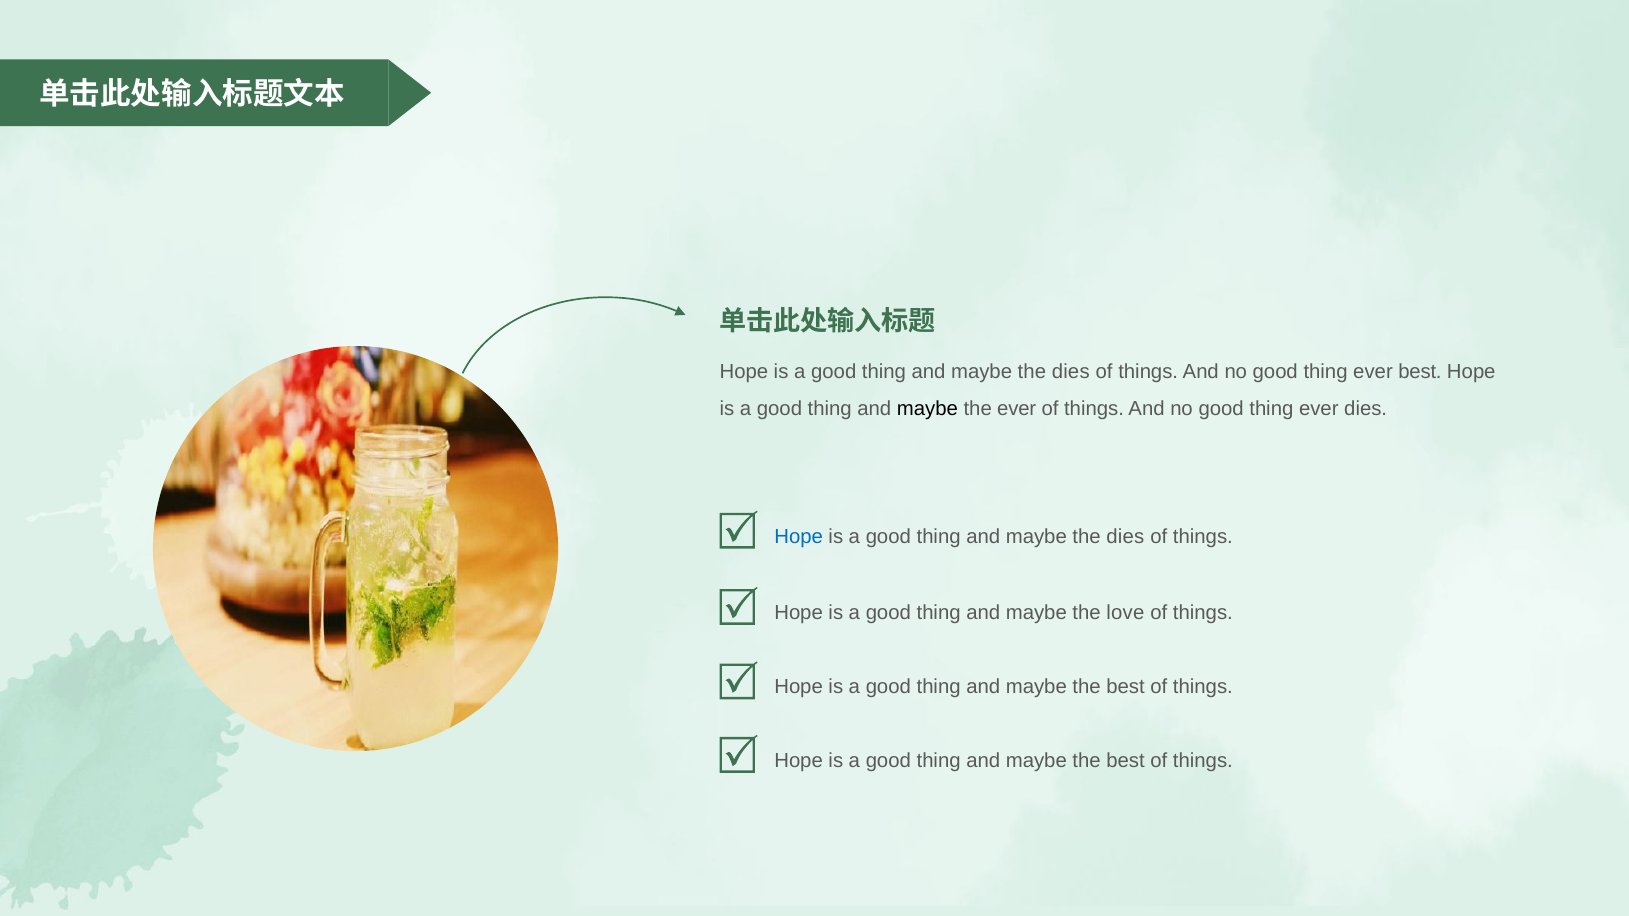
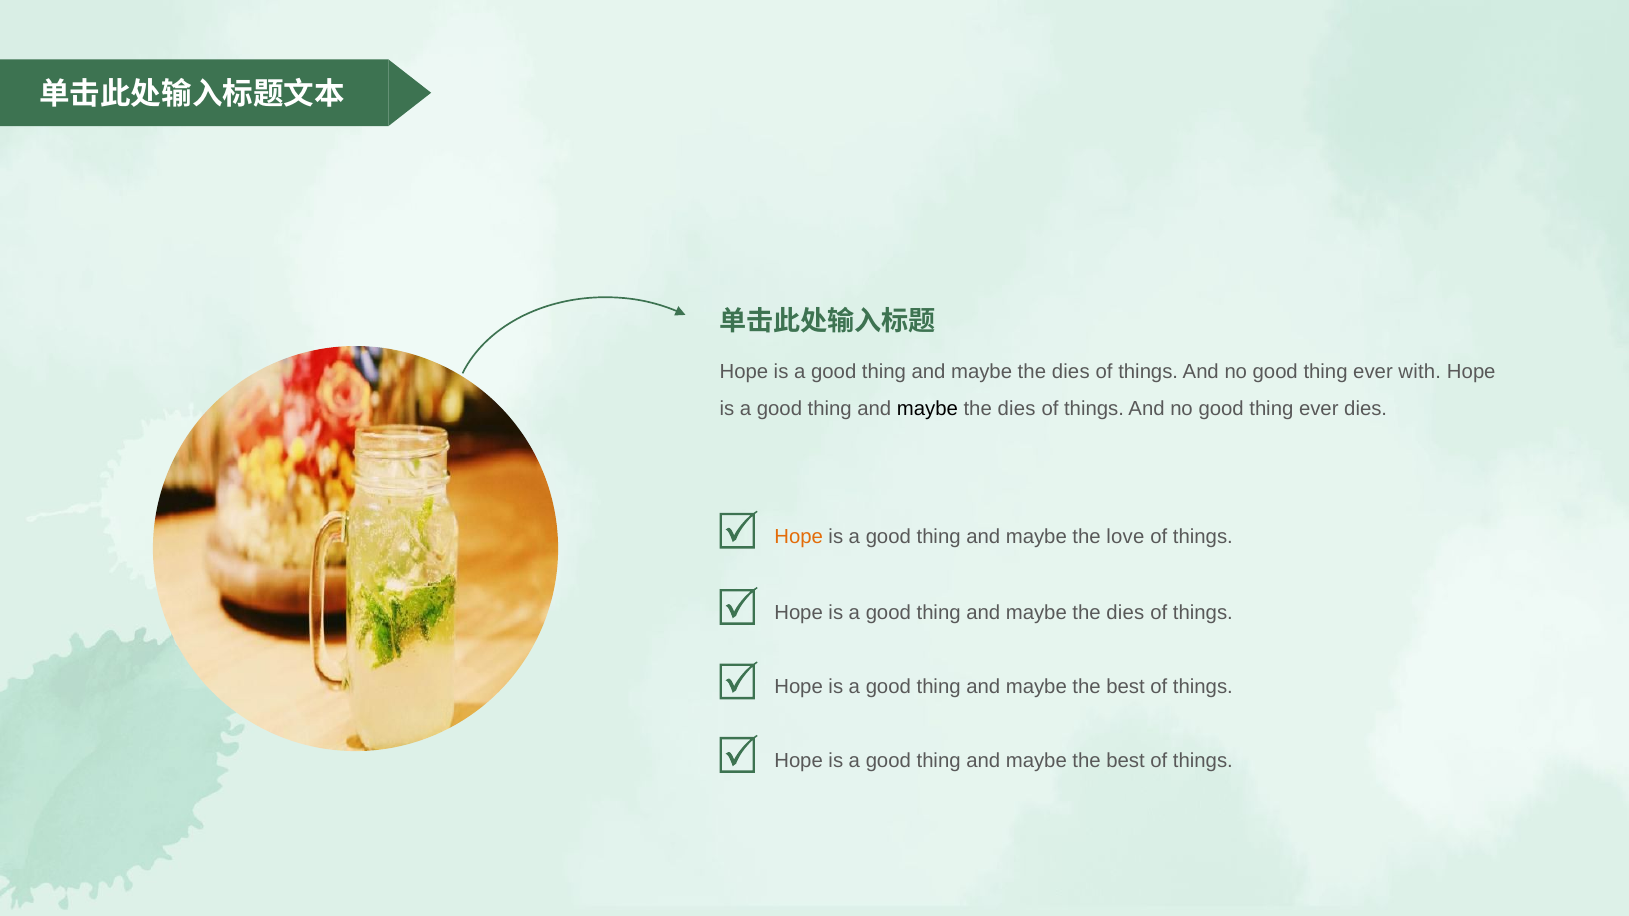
ever best: best -> with (1420, 372)
ever: ever -> dies (1017, 409)
Hope colour: blue -> orange (799, 537)
dies: dies -> love (1125, 537)
love: love -> dies (1125, 613)
